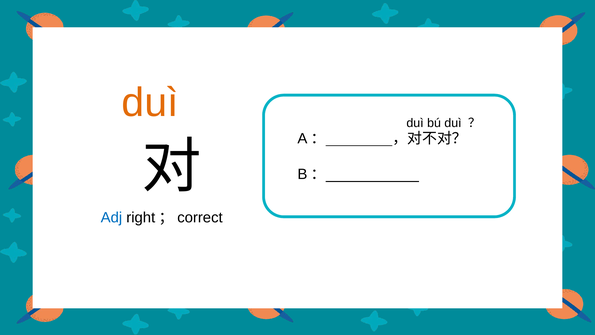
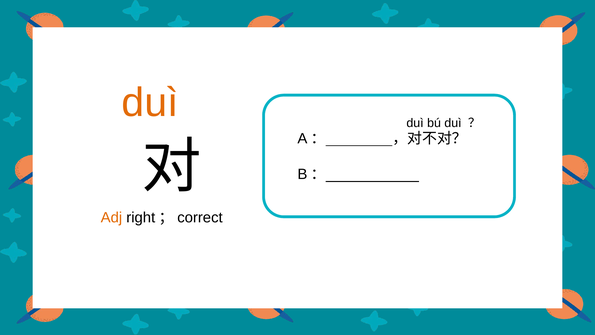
Adj colour: blue -> orange (111, 217)
